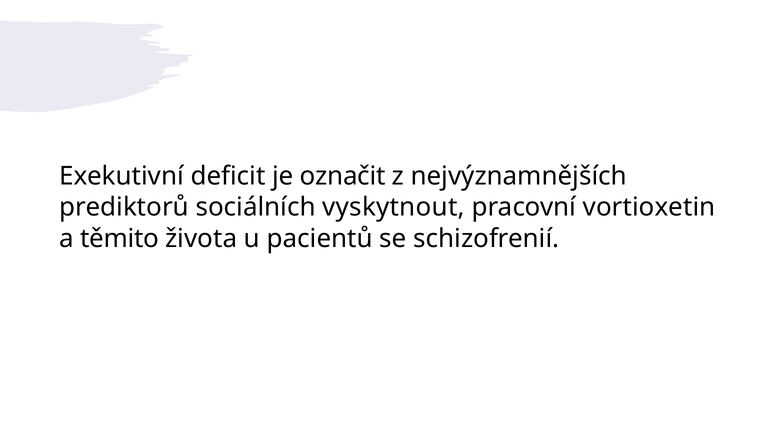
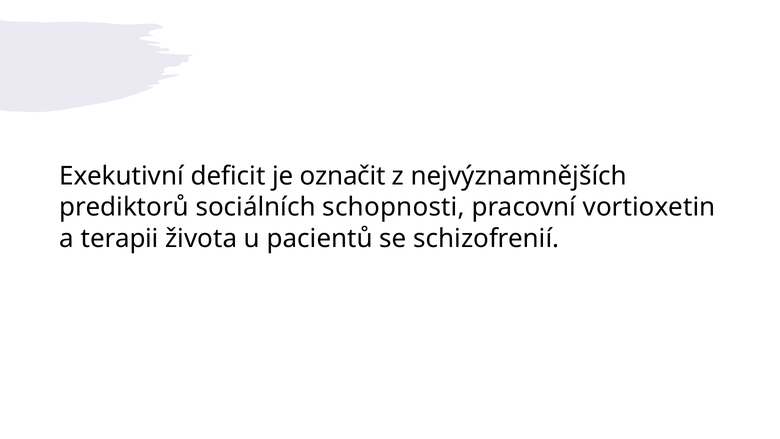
vyskytnout: vyskytnout -> schopnosti (394, 207)
těmito: těmito -> terapii (120, 238)
